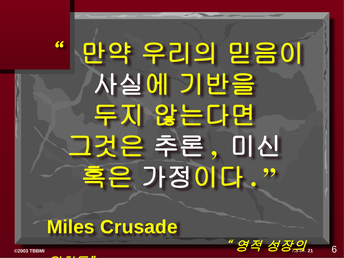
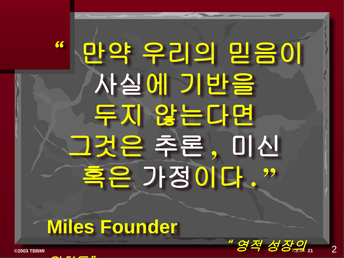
Crusade: Crusade -> Founder (139, 227)
6: 6 -> 2 (334, 249)
